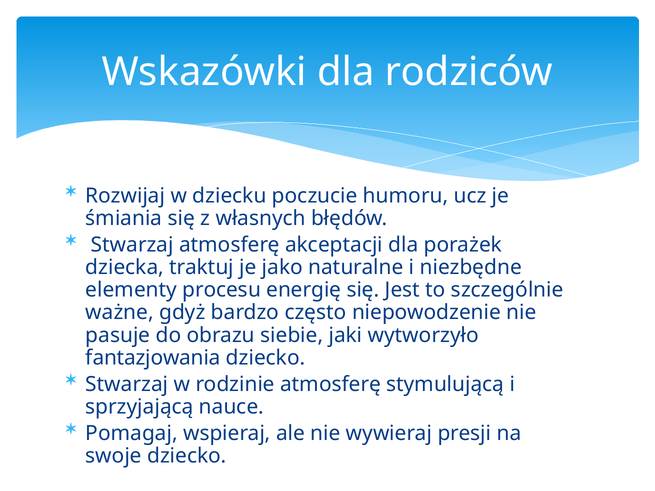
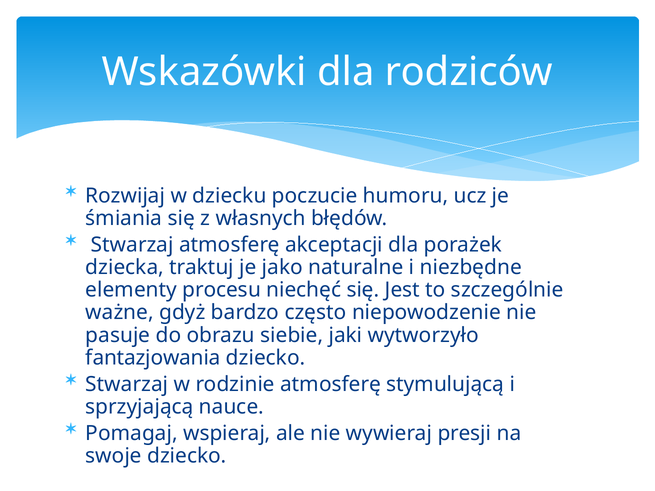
energię: energię -> niechęć (304, 290)
